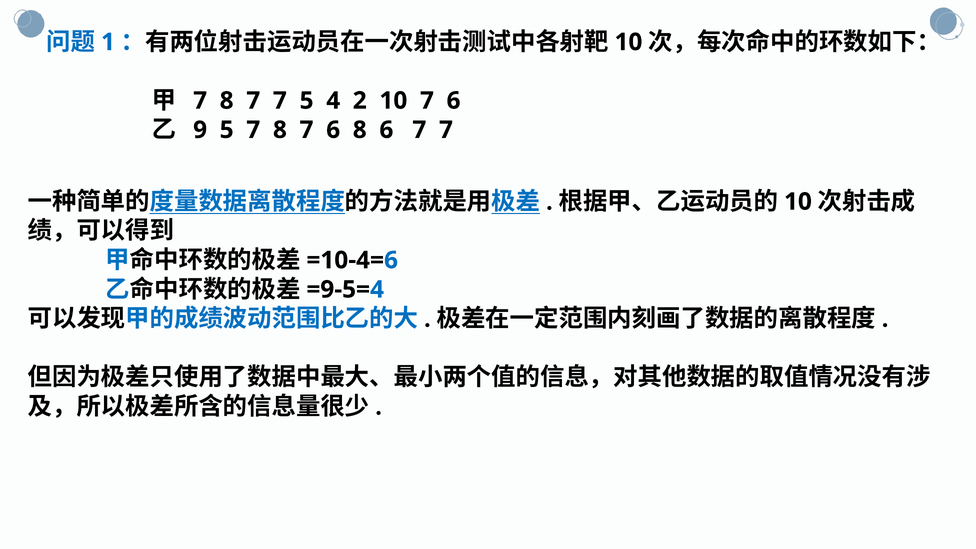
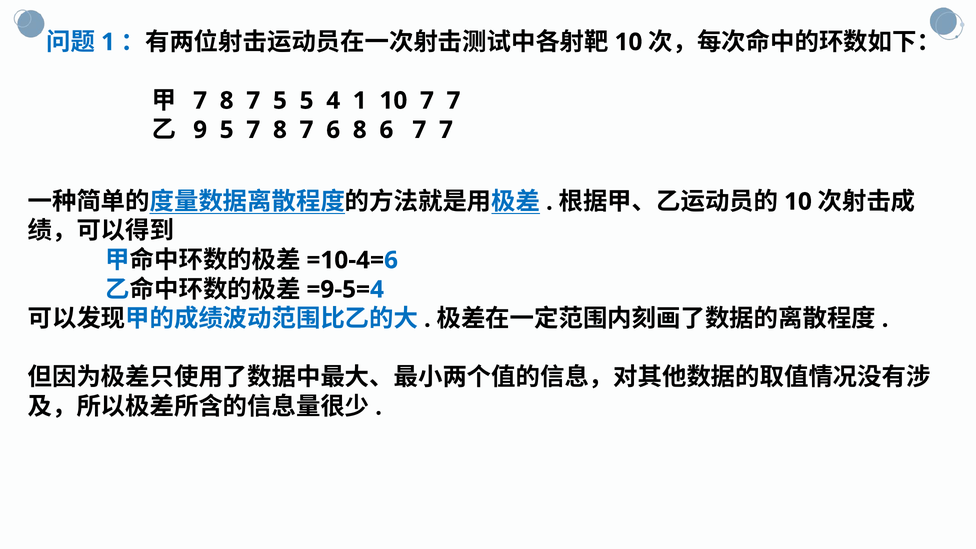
8 7 7: 7 -> 5 (280, 101)
4 2: 2 -> 1 (360, 101)
10 7 6: 6 -> 7 (454, 101)
